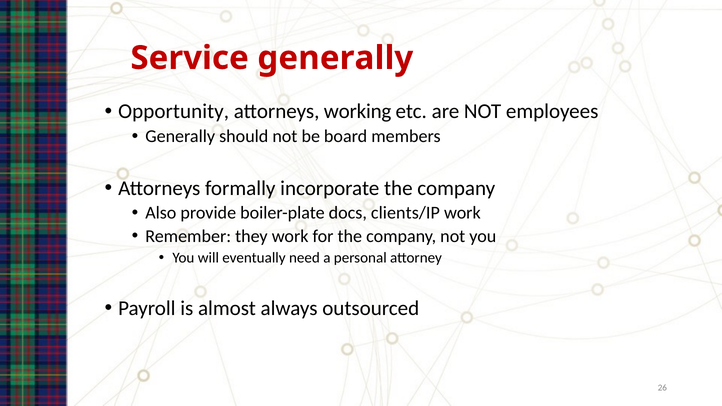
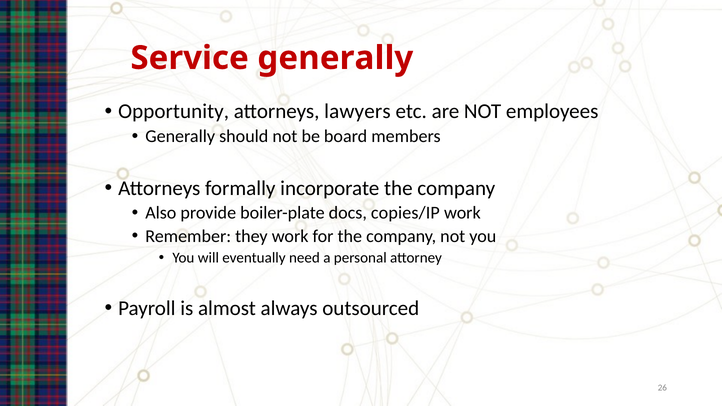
working: working -> lawyers (357, 111)
clients/IP: clients/IP -> copies/IP (405, 213)
